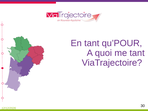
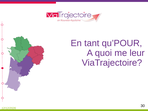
me tant: tant -> leur (137, 53)
